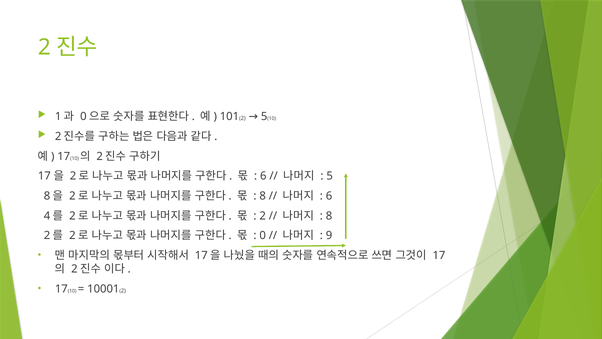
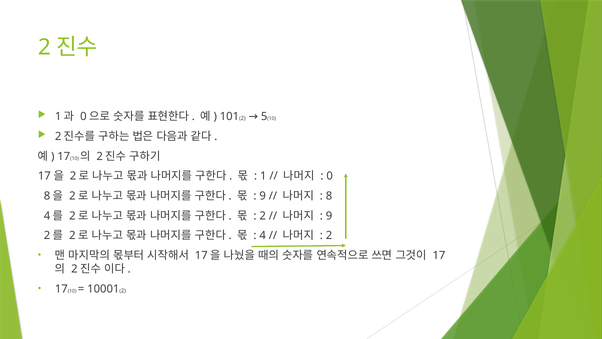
6: 6 -> 1 (263, 176)
5: 5 -> 0 (330, 176)
8: 8 -> 9 (263, 196)
6: 6 -> 8 (329, 196)
8: 8 -> 9 (329, 216)
0: 0 -> 4 (263, 235)
9: 9 -> 2 (329, 235)
